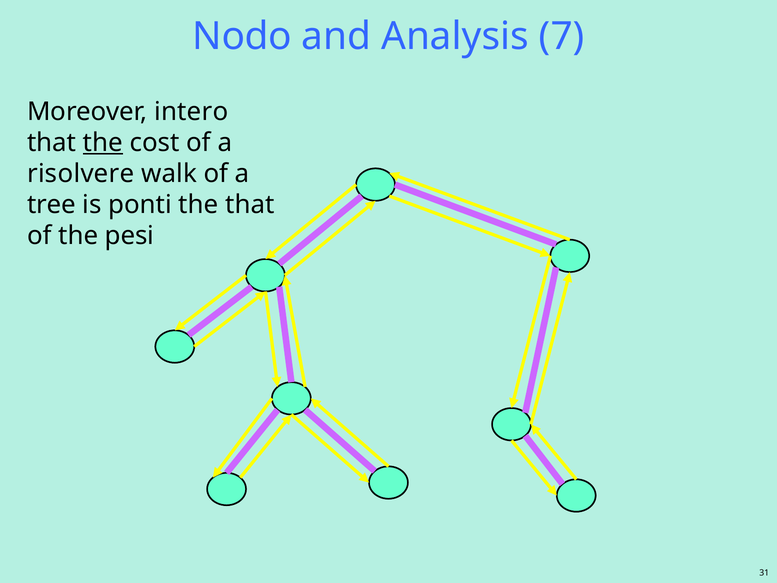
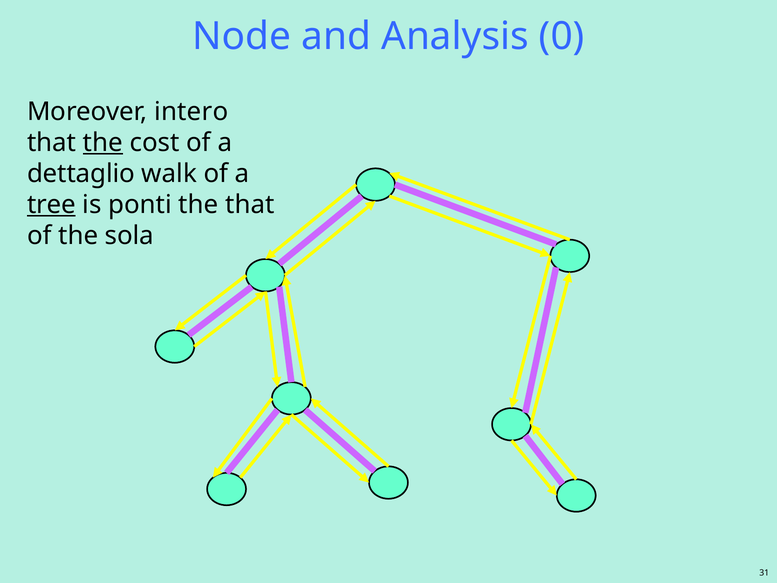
Nodo: Nodo -> Node (242, 36)
7: 7 -> 0 (562, 36)
risolvere: risolvere -> dettaglio (81, 174)
tree underline: none -> present (51, 205)
pesi: pesi -> sola (129, 236)
